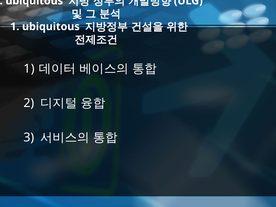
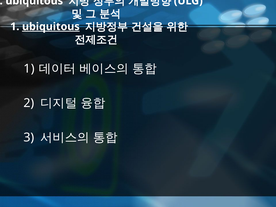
ubiquitous underline: none -> present (51, 27)
